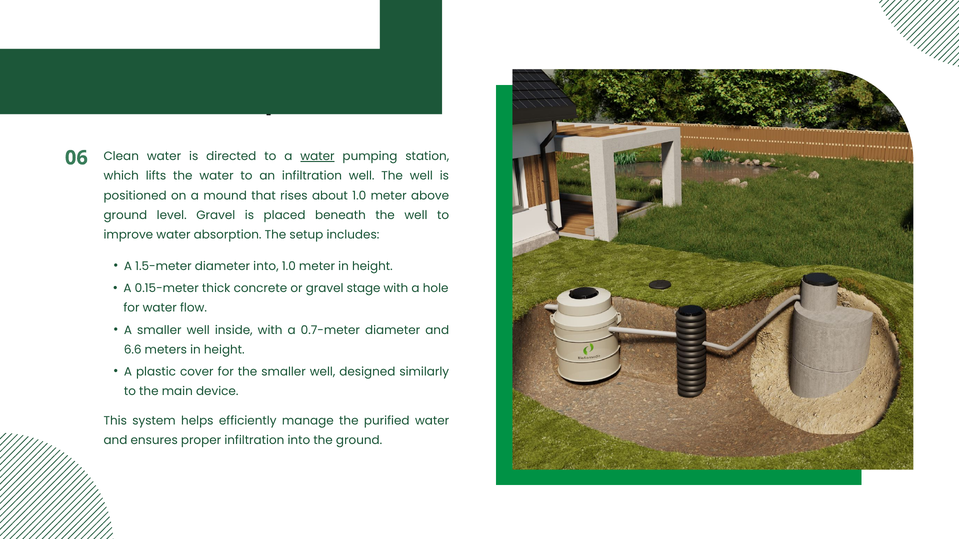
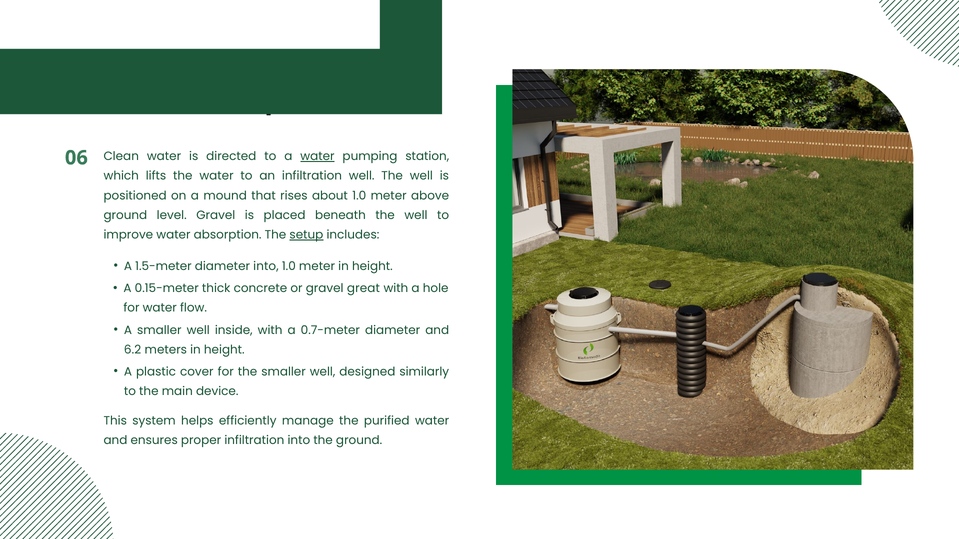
setup underline: none -> present (306, 235)
stage: stage -> great (363, 289)
6.6: 6.6 -> 6.2 (133, 350)
